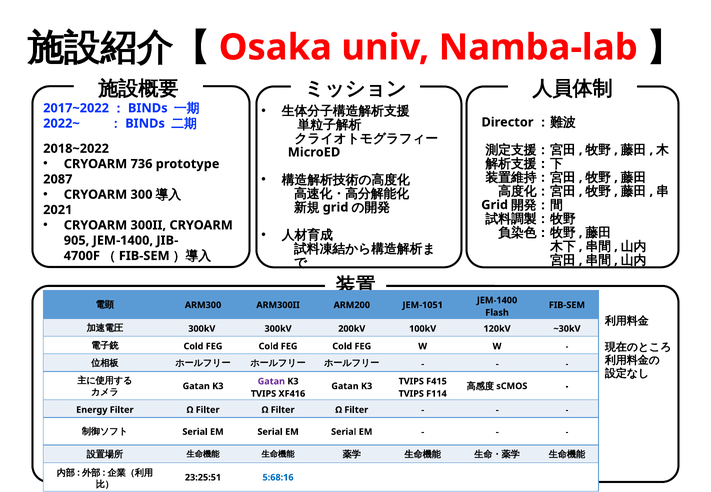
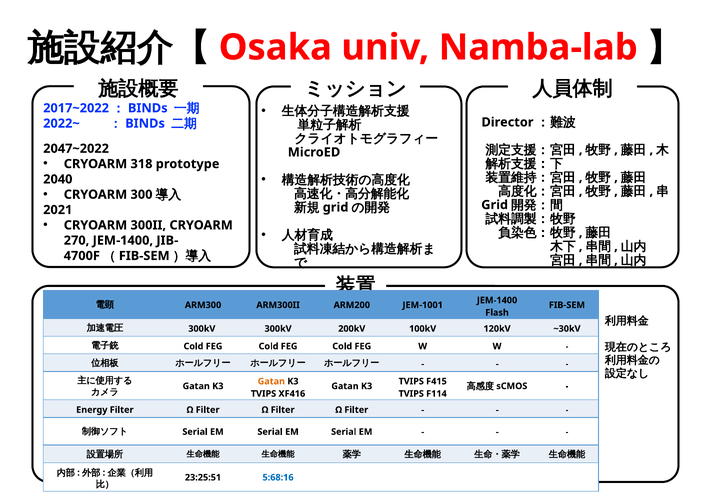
2018~2022: 2018~2022 -> 2047~2022 (76, 149)
736: 736 -> 318 (141, 164)
2087: 2087 -> 2040 (58, 179)
905: 905 -> 270 (77, 241)
JEM-1051: JEM-1051 -> JEM-1001 (423, 305)
Gatan colour: purple -> orange (271, 382)
